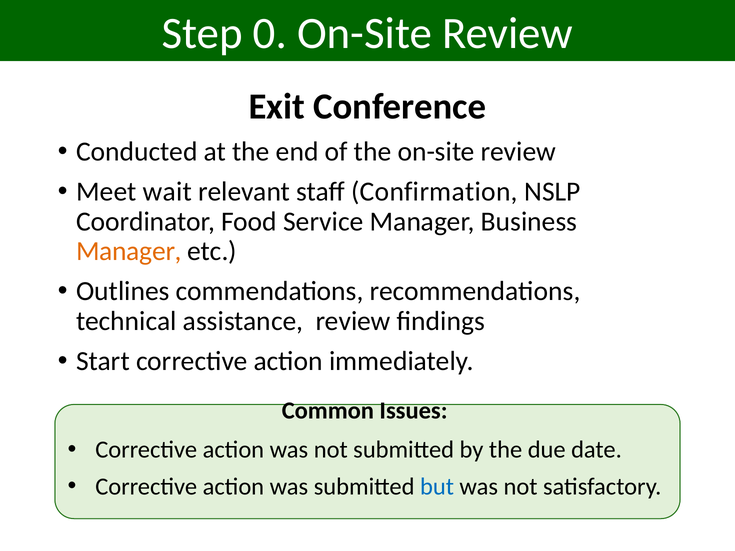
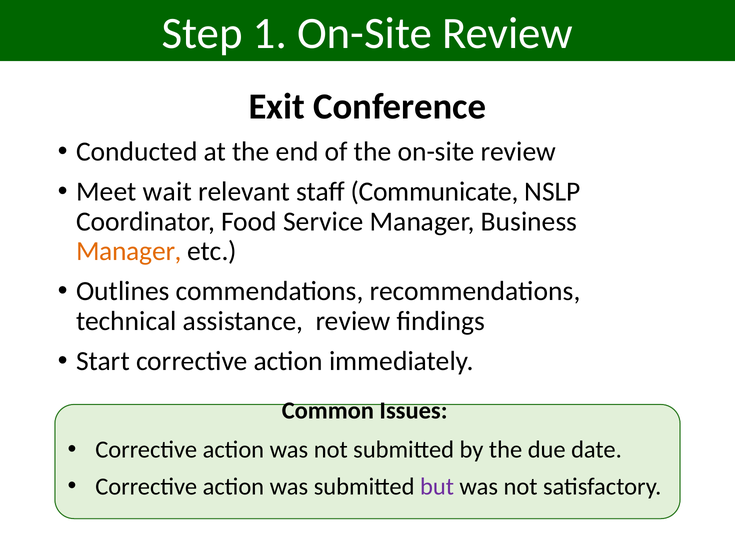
0: 0 -> 1 (270, 34)
Confirmation: Confirmation -> Communicate (435, 192)
but colour: blue -> purple (437, 487)
